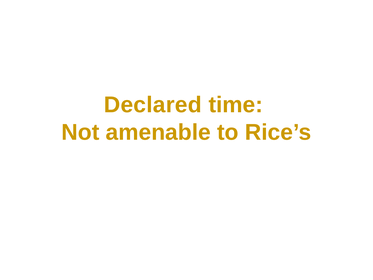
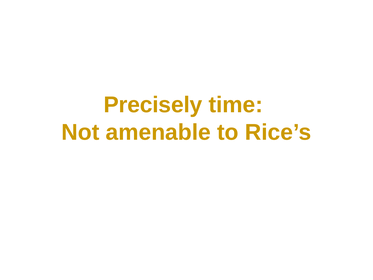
Declared: Declared -> Precisely (153, 105)
